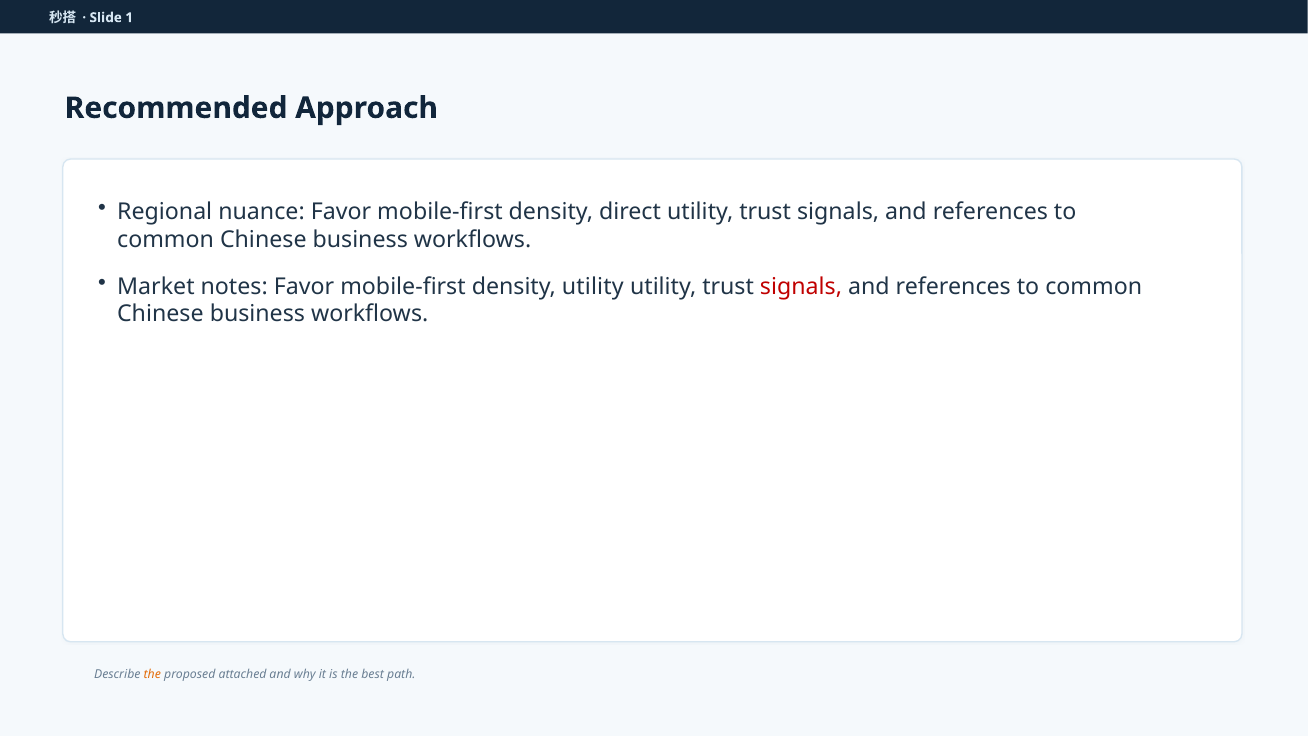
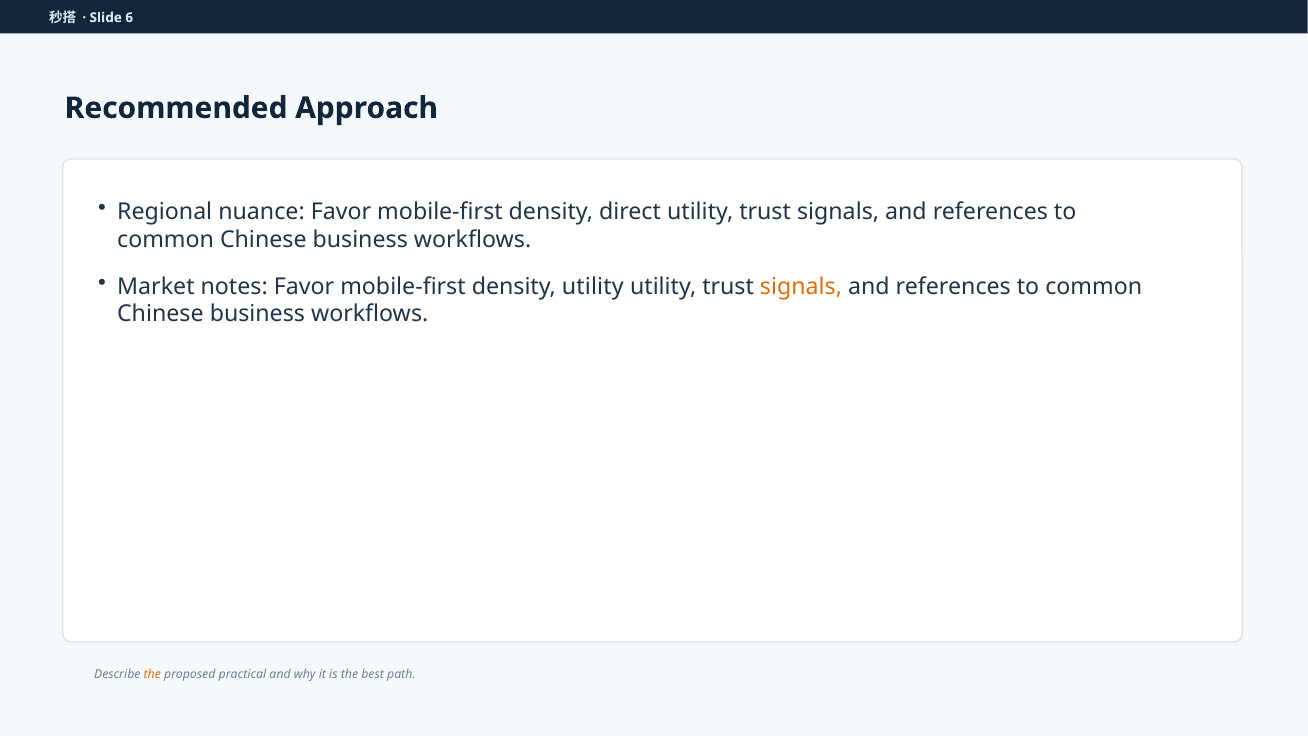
1: 1 -> 6 (129, 18)
signals colour: red -> orange (801, 286)
attached: attached -> practical (243, 674)
